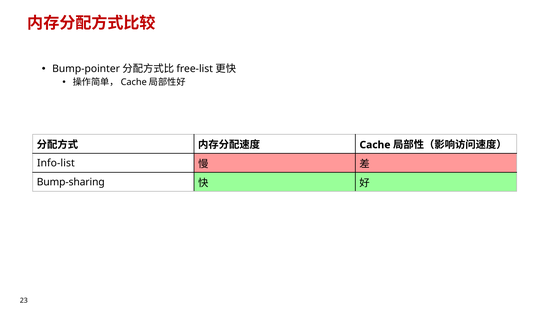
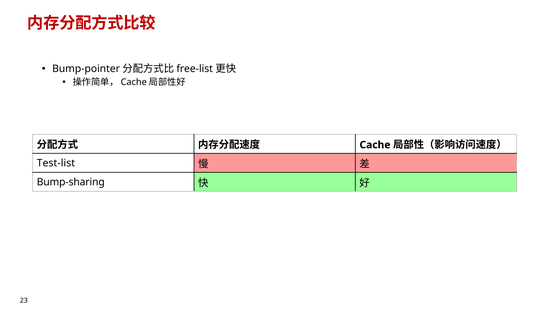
Info-list: Info-list -> Test-list (56, 163)
